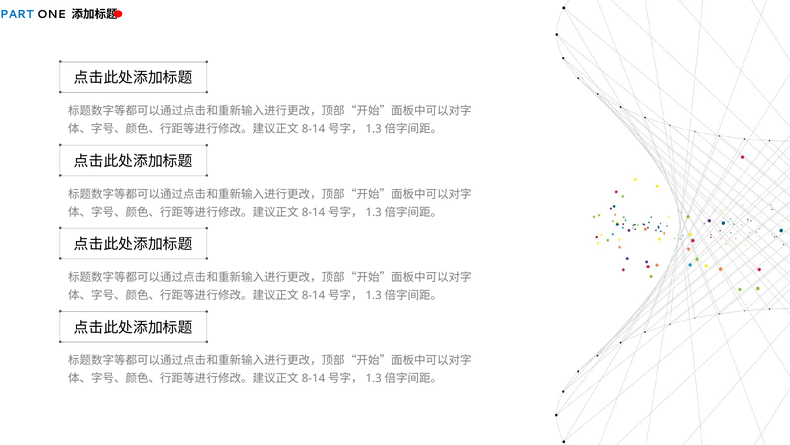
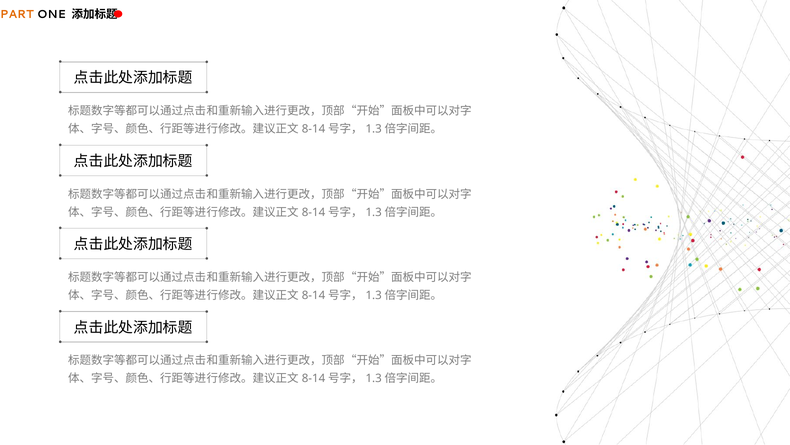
PART colour: blue -> orange (17, 15)
